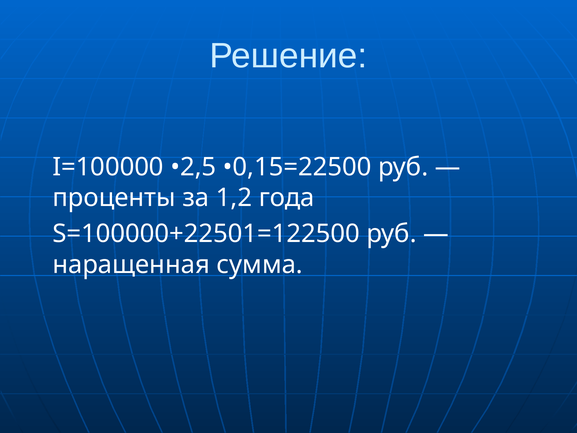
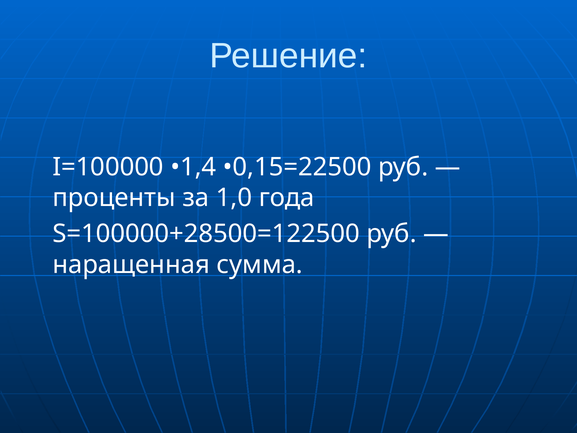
•2,5: •2,5 -> •1,4 (193, 167)
1,2: 1,2 -> 1,0 (234, 198)
S=100000+22501=122500: S=100000+22501=122500 -> S=100000+28500=122500 (206, 234)
